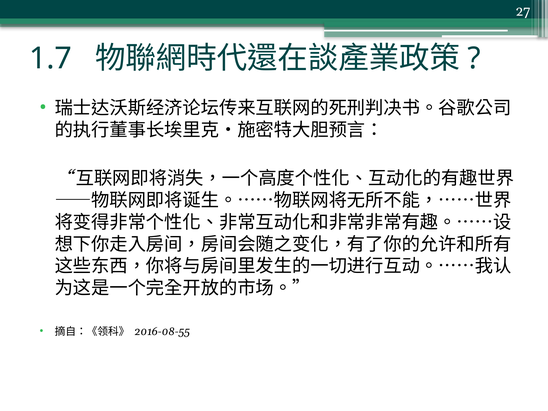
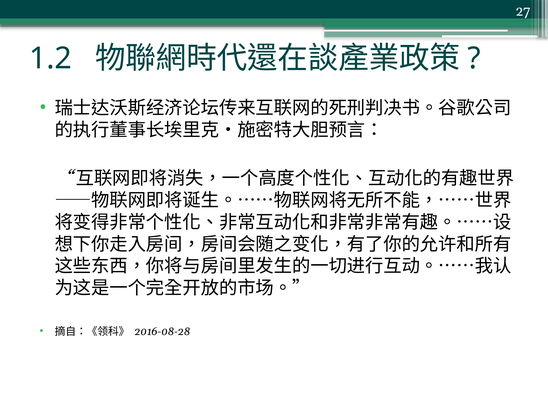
1.7: 1.7 -> 1.2 (51, 58)
2016-08-55: 2016-08-55 -> 2016-08-28 (162, 331)
